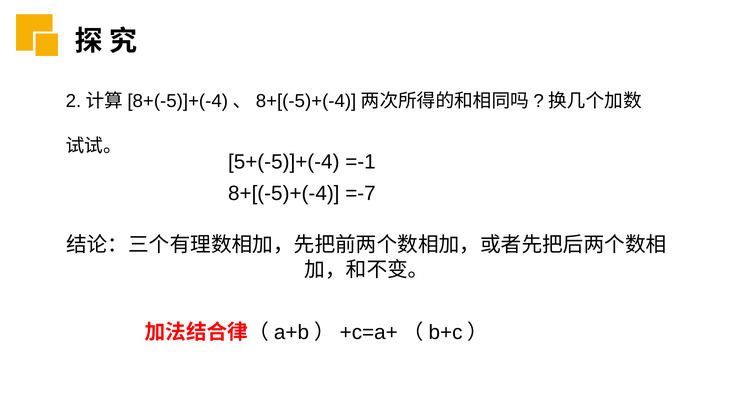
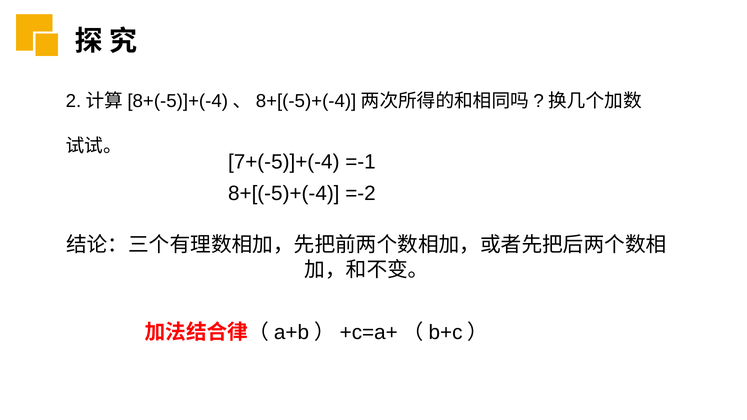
5+(-5)]+(-4: 5+(-5)]+(-4 -> 7+(-5)]+(-4 (284, 162)
=-7: =-7 -> =-2 (360, 193)
